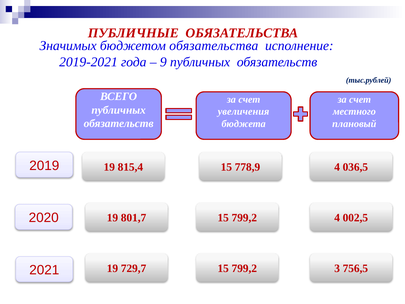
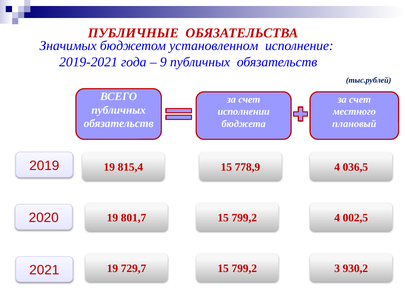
бюджетом обязательства: обязательства -> установленном (214, 46)
увеличения: увеличения -> исполнении (244, 111)
756,5: 756,5 -> 930,2 (355, 268)
